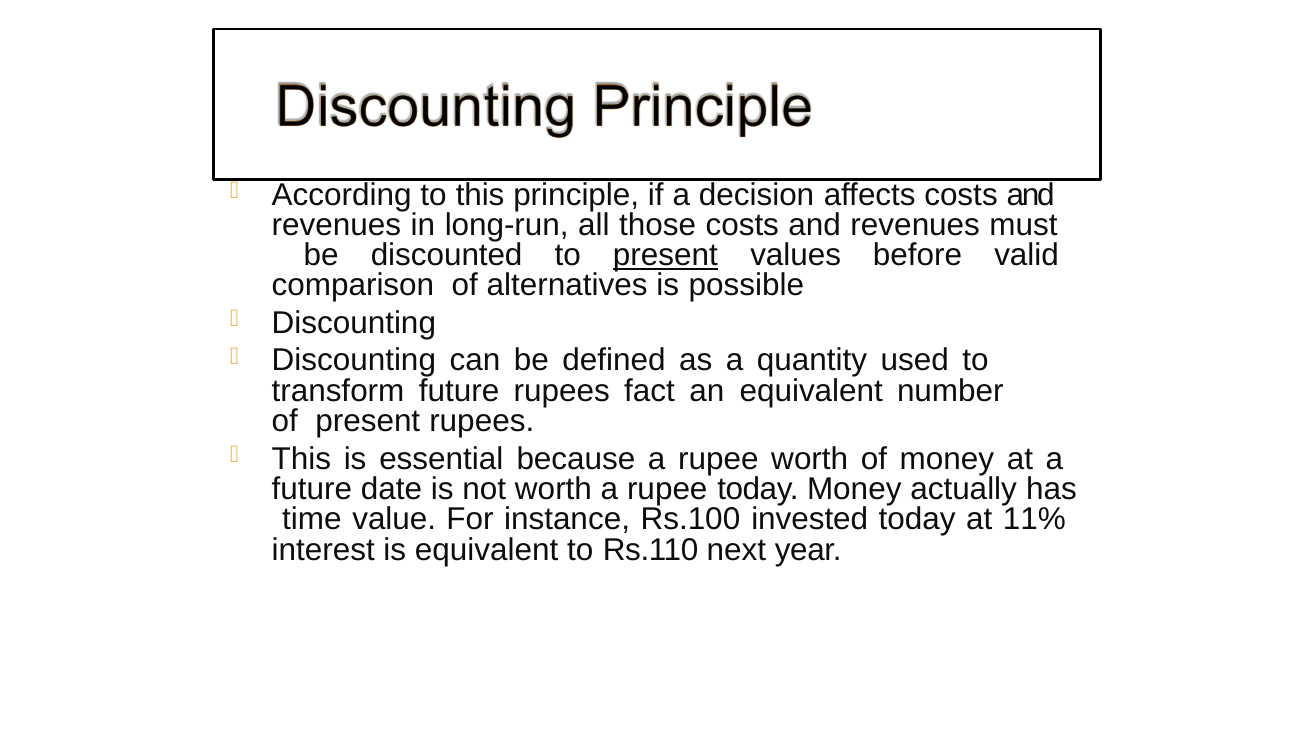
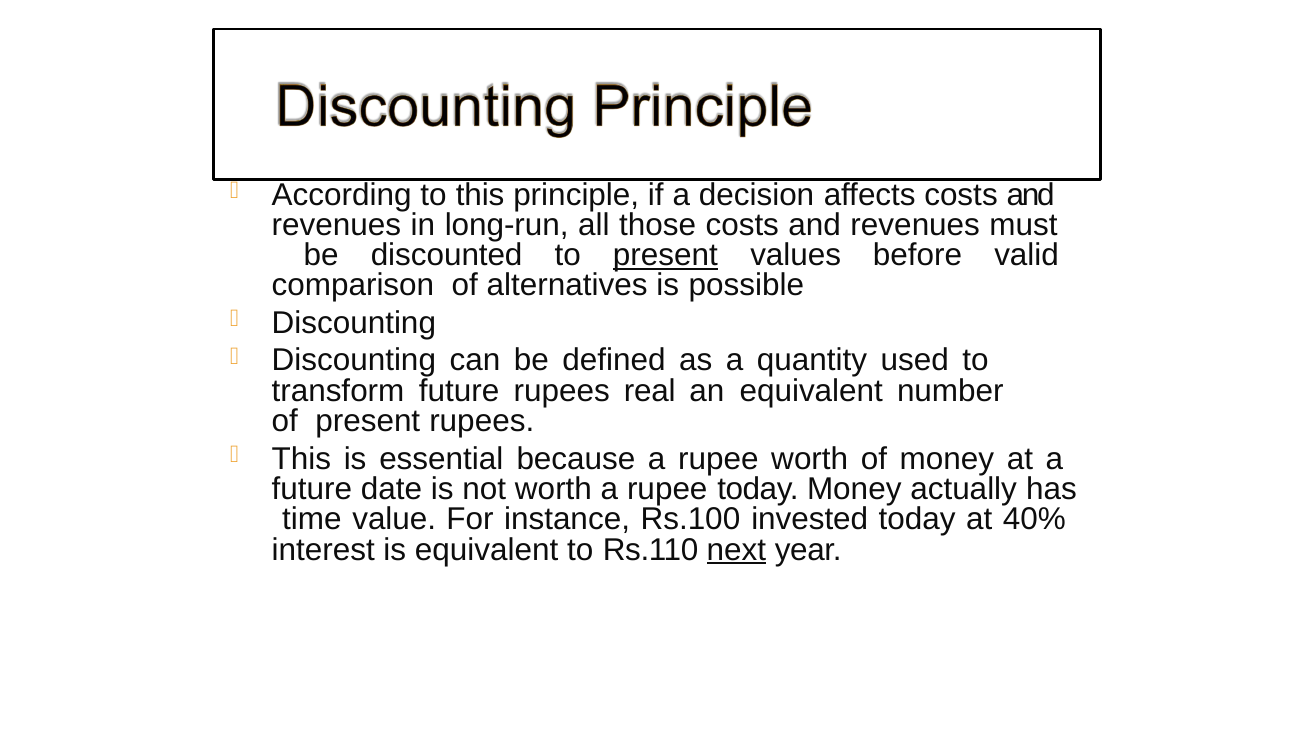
fact: fact -> real (650, 391)
11%: 11% -> 40% (1034, 520)
next underline: none -> present (736, 550)
